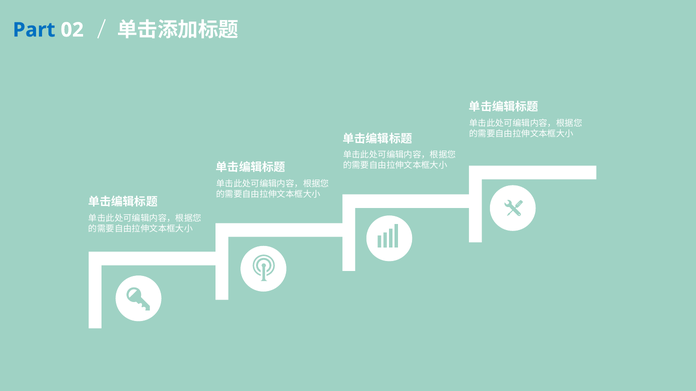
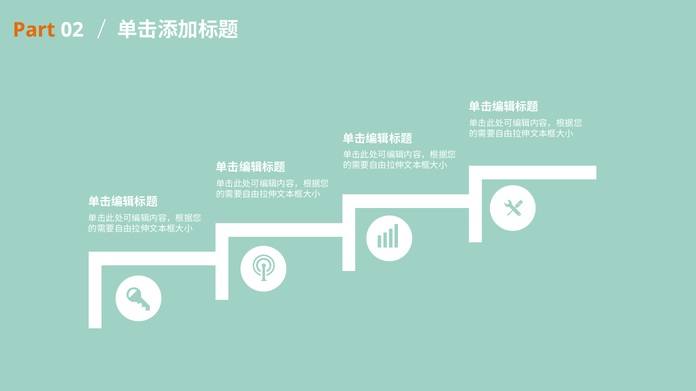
Part colour: blue -> orange (34, 30)
